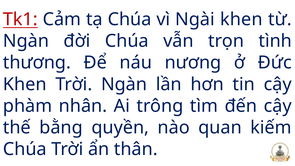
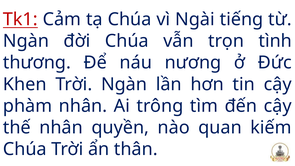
Ngài khen: khen -> tiếng (241, 19)
thế bằng: bằng -> nhân (61, 127)
